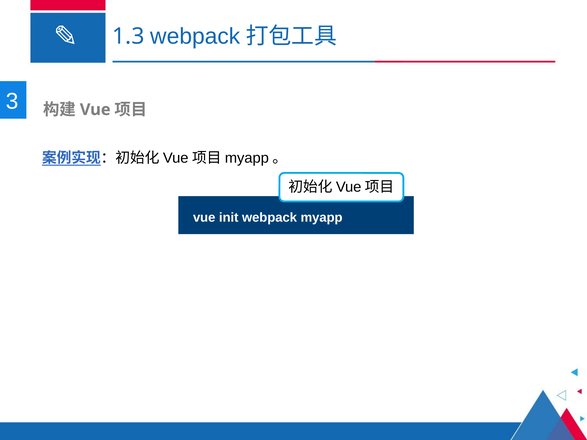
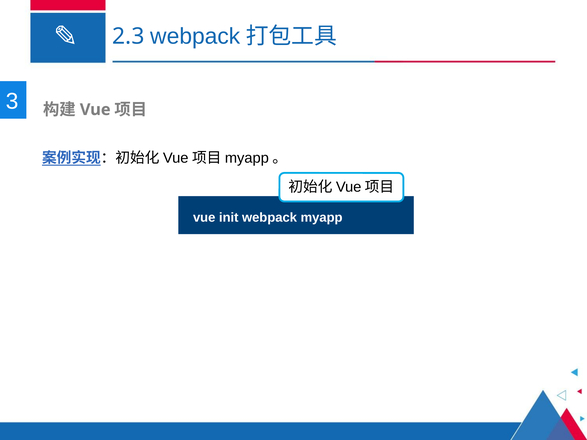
1.3: 1.3 -> 2.3 (128, 36)
